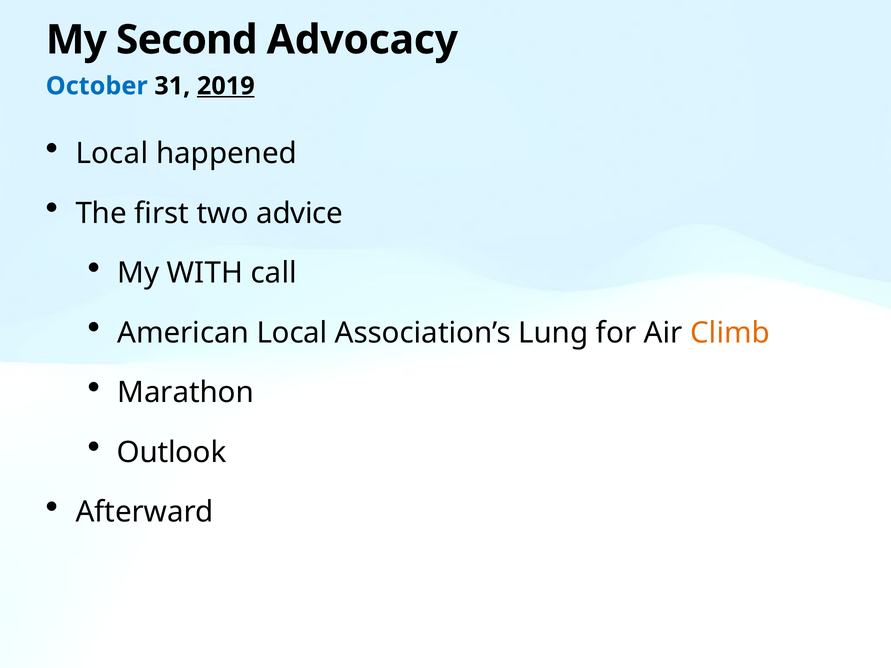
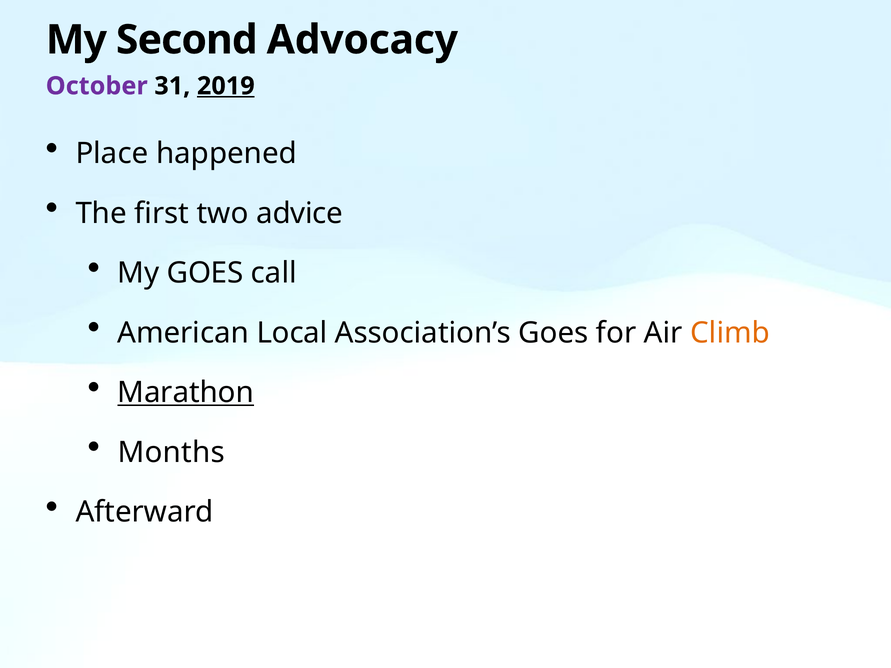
October colour: blue -> purple (97, 86)
Local: Local -> Place (112, 154)
My WITH: WITH -> GOES (205, 273)
Association’s Lung: Lung -> Goes (553, 333)
Marathon underline: none -> present (186, 393)
Outlook: Outlook -> Months (171, 453)
